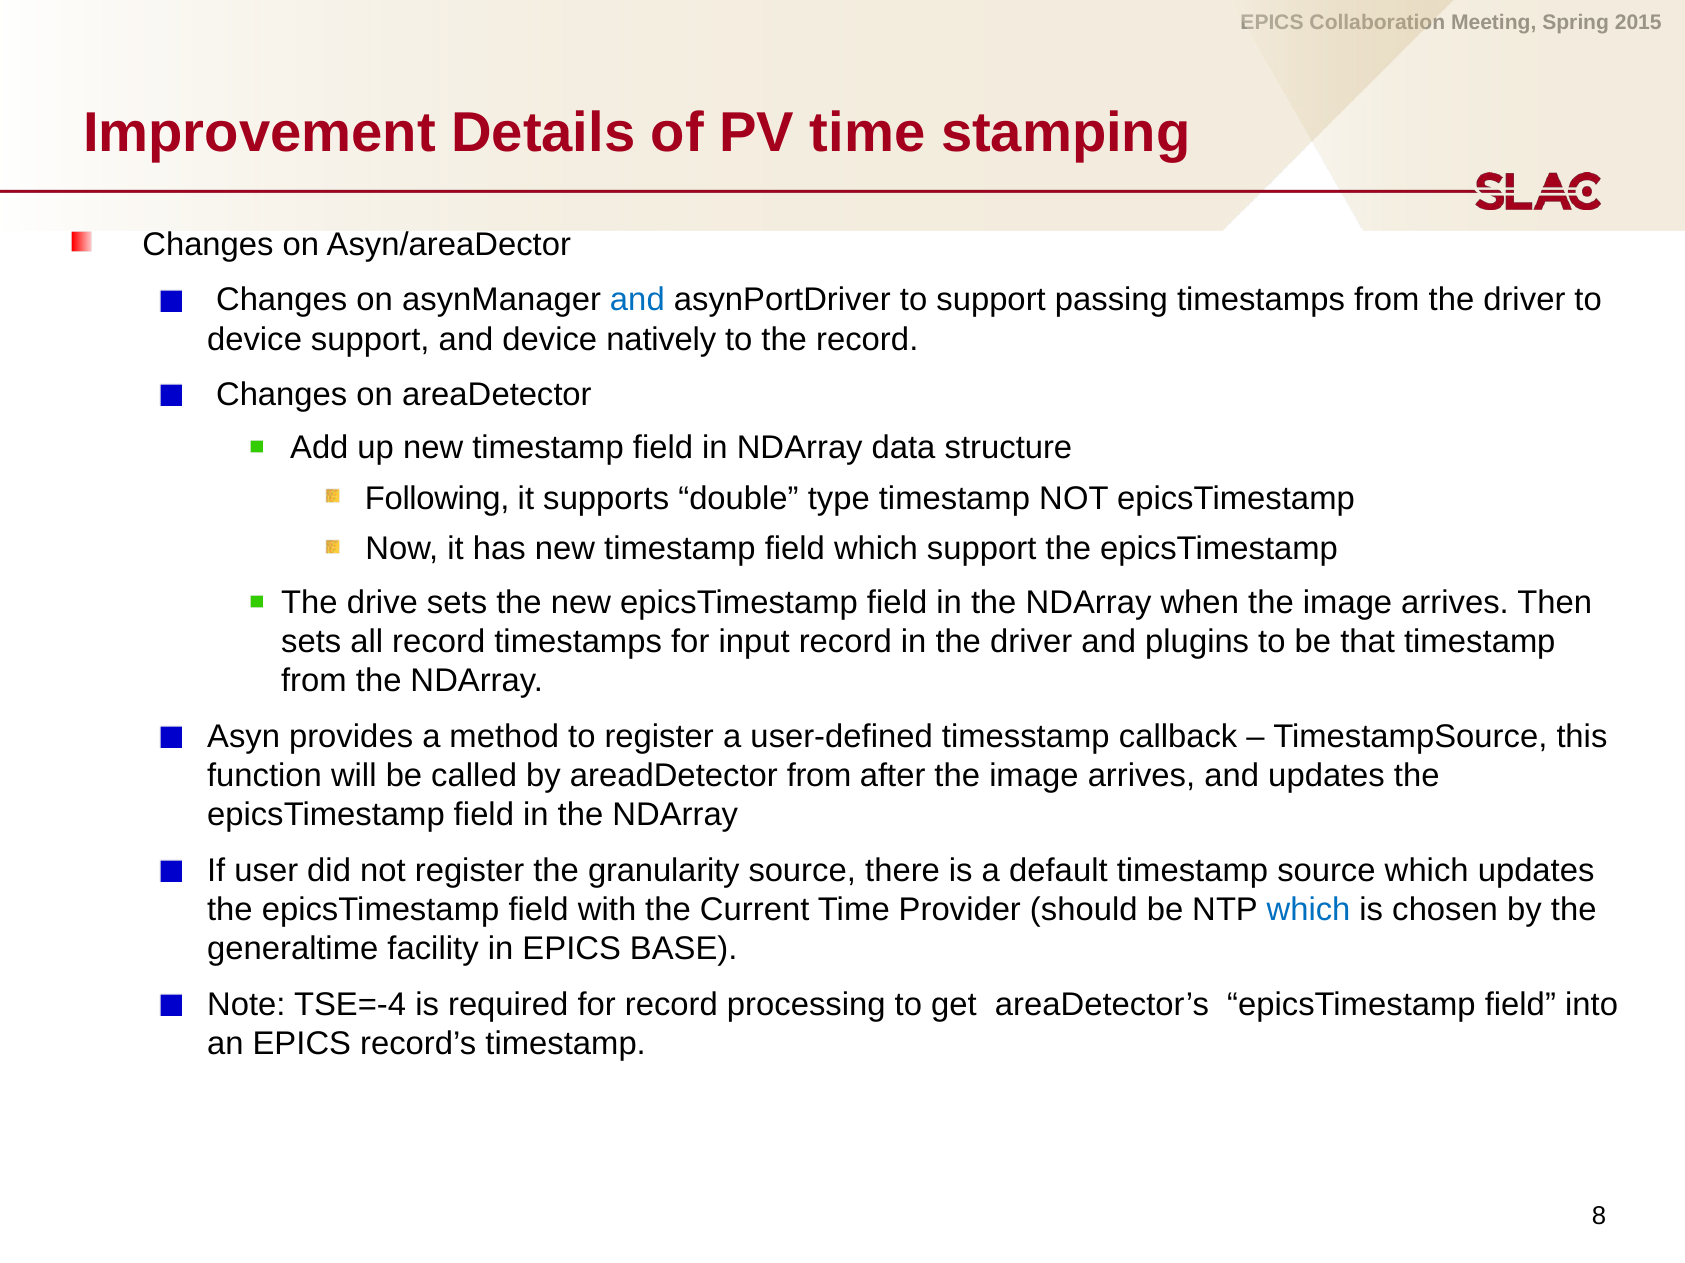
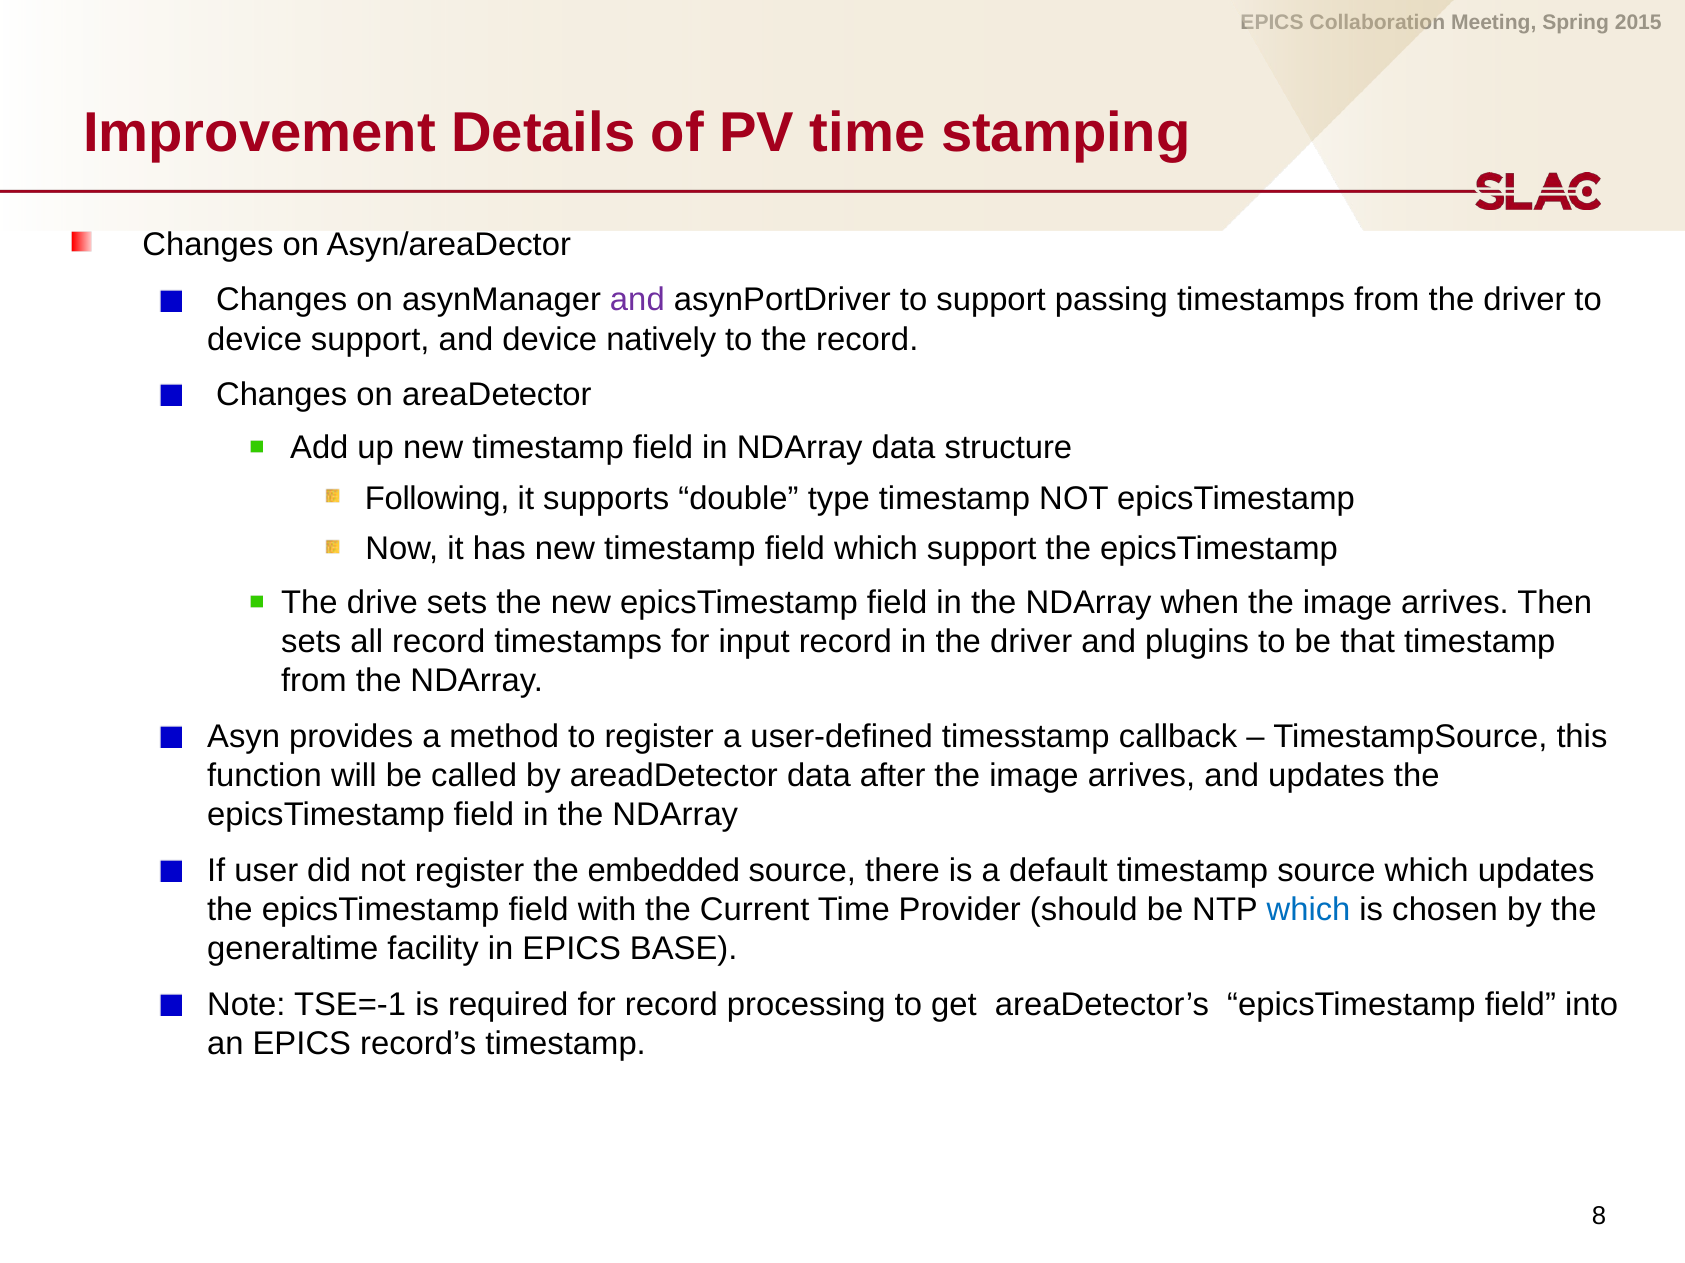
and colour: blue -> purple (637, 300)
areadDetector from: from -> data (819, 776)
granularity: granularity -> embedded (664, 871)
TSE=-4: TSE=-4 -> TSE=-1 (350, 1005)
